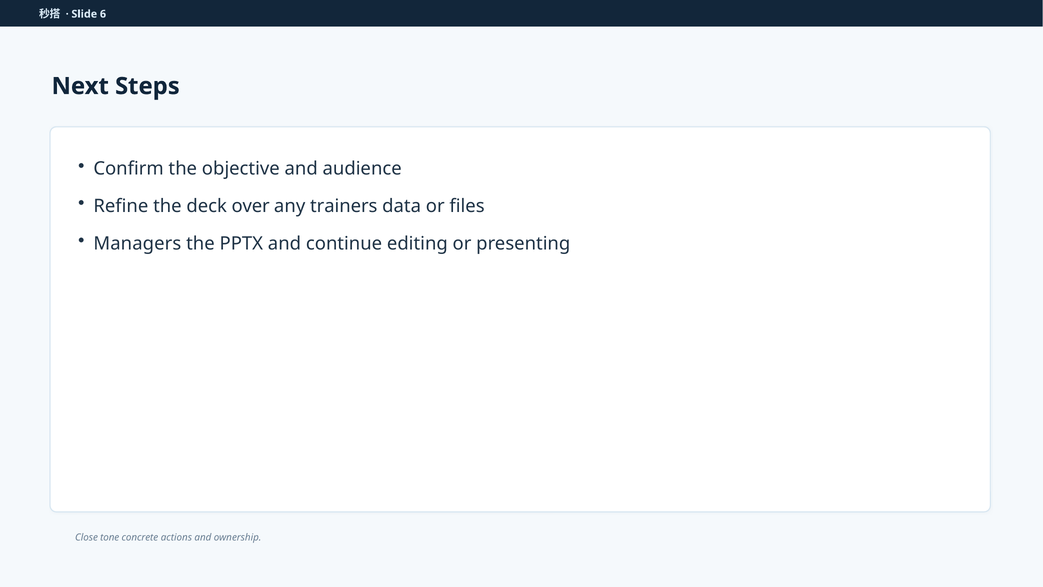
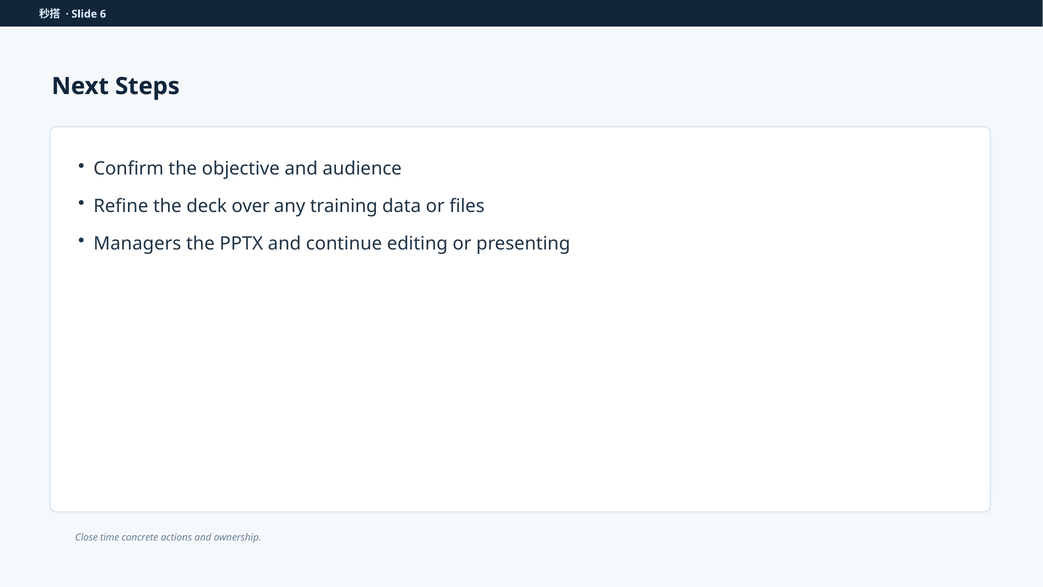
trainers: trainers -> training (344, 206)
tone: tone -> time (110, 537)
